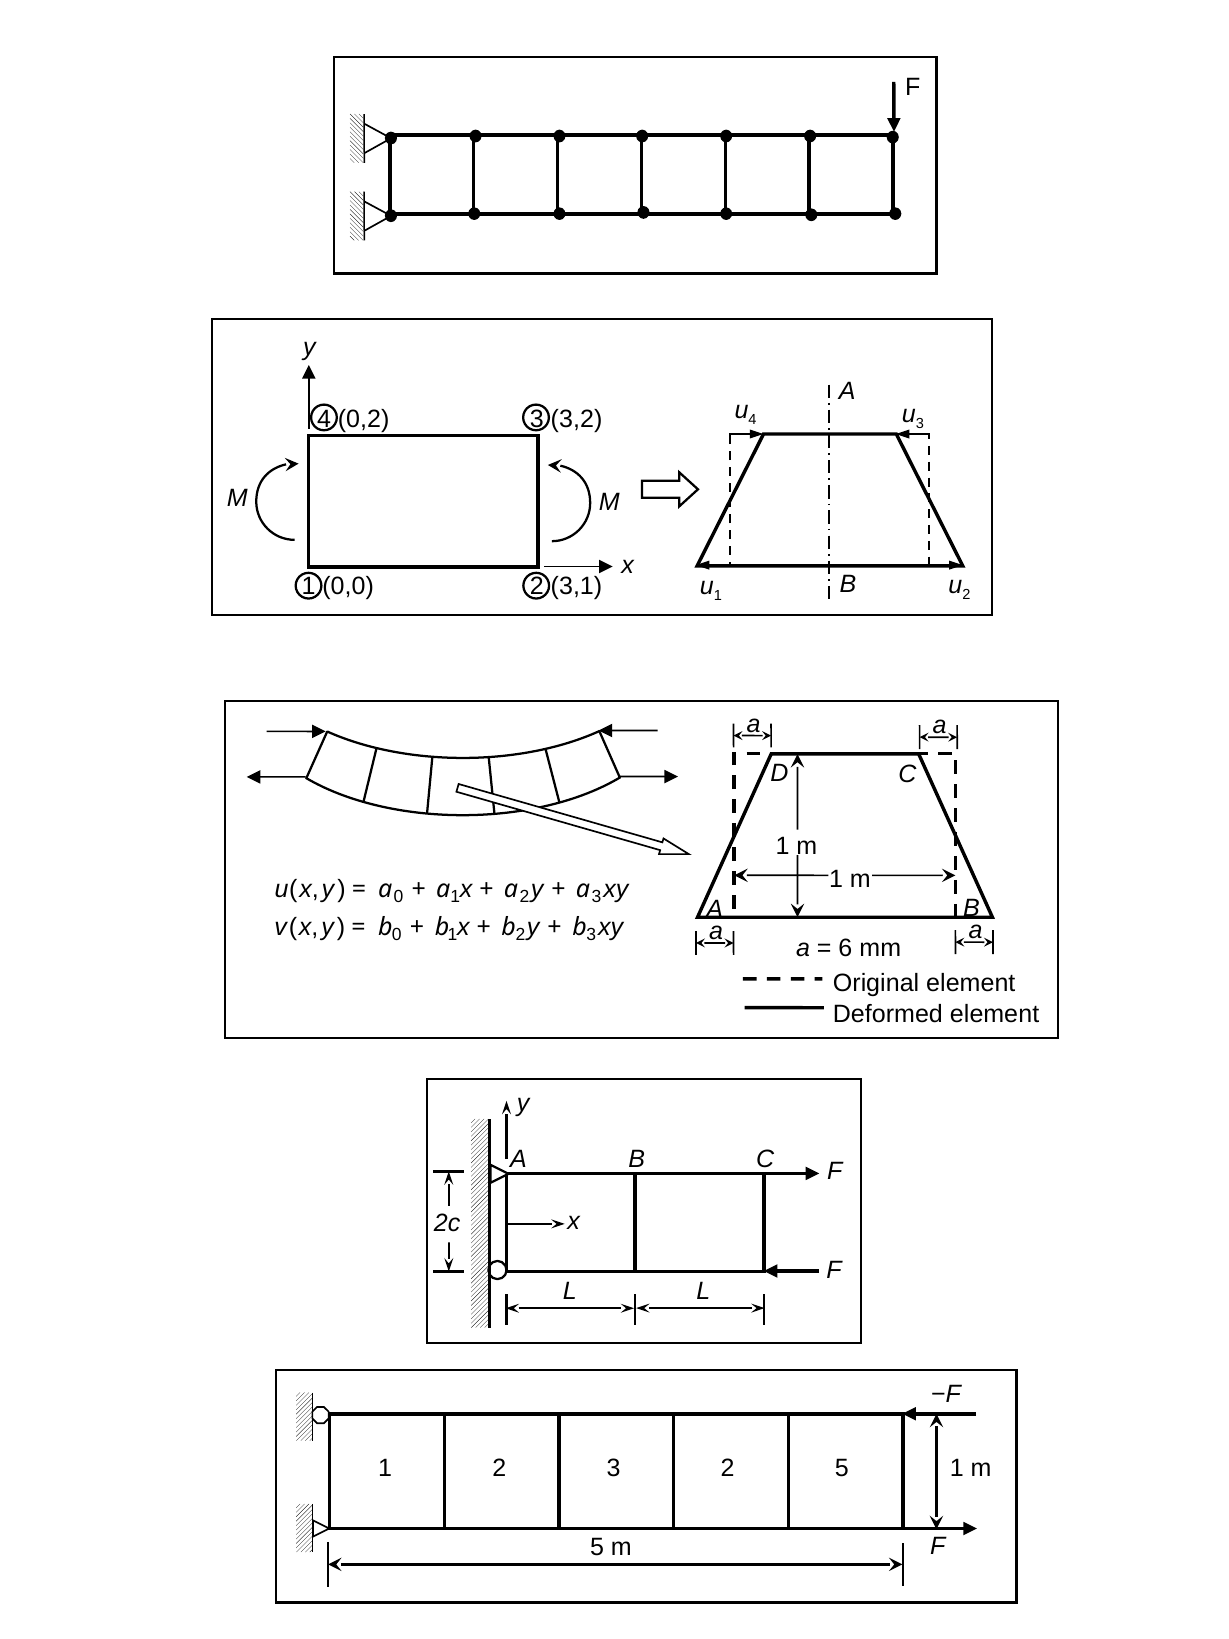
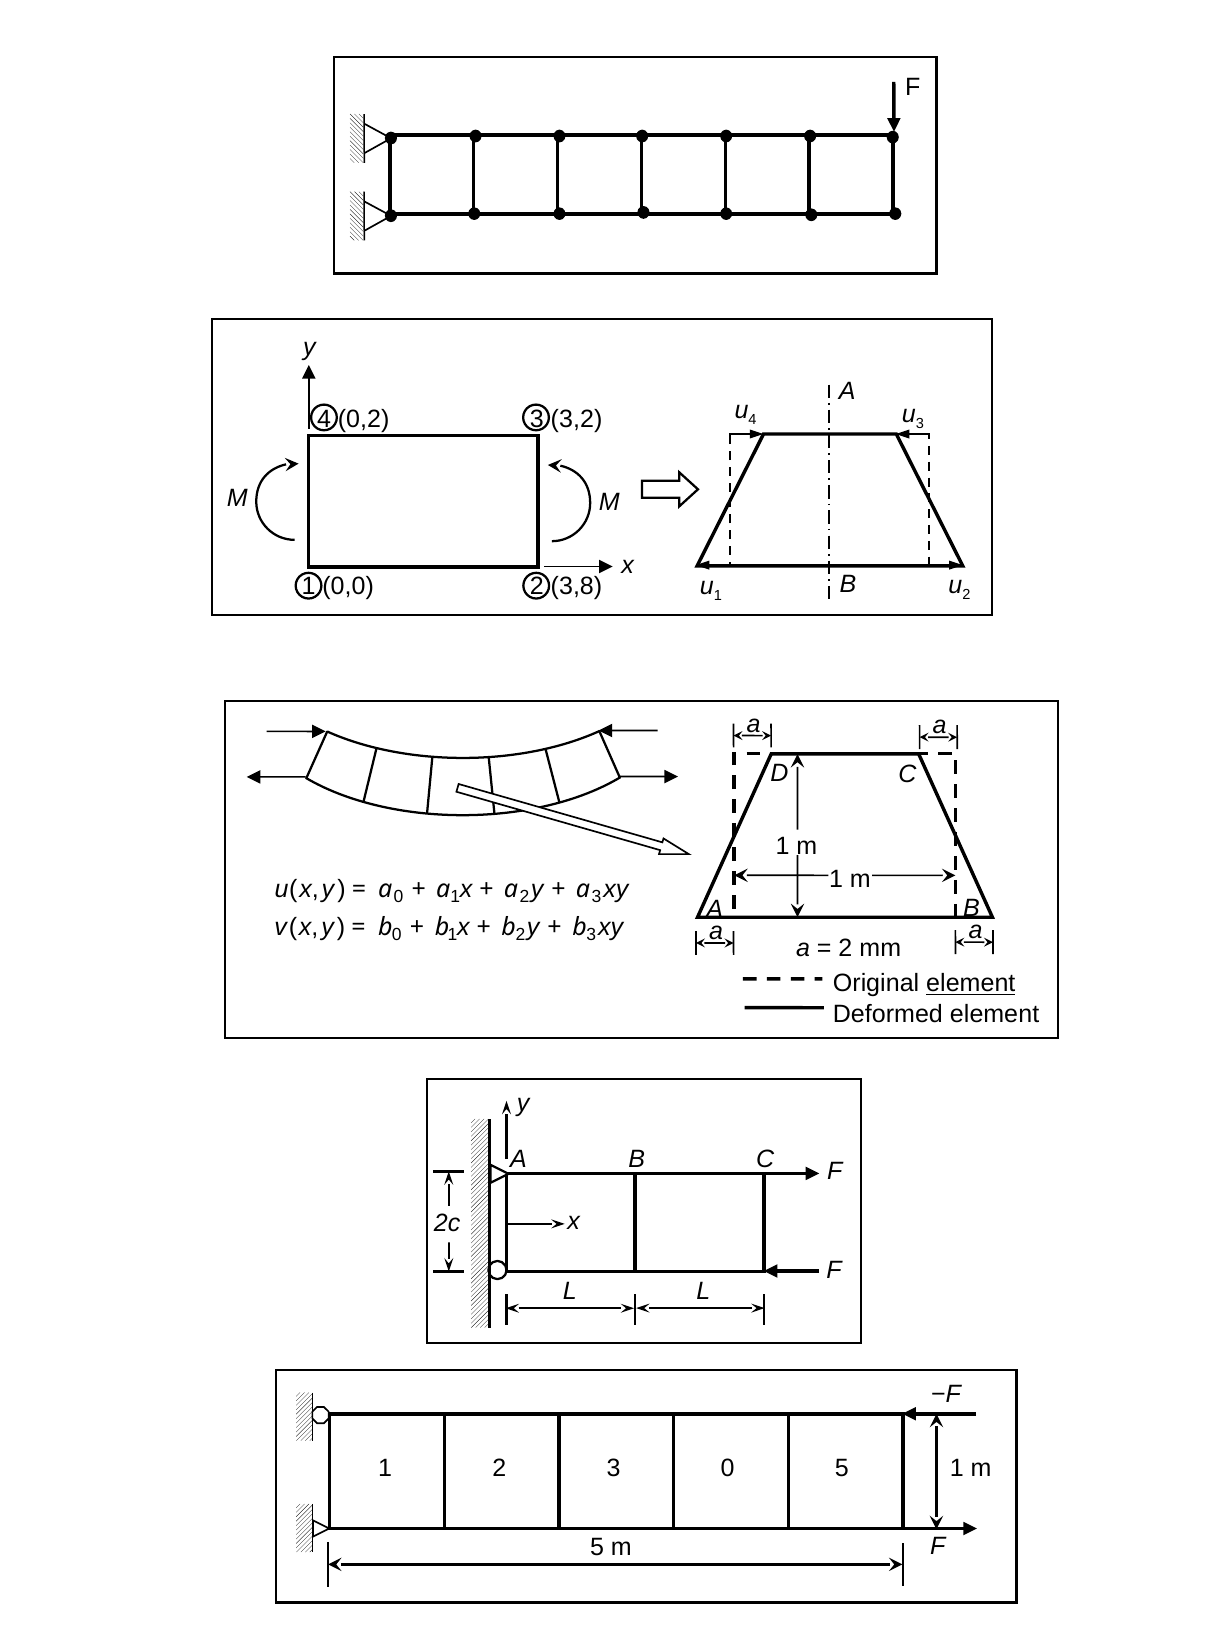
3,1: 3,1 -> 3,8 (576, 587)
6: 6 -> 2 (845, 948)
element underline: none -> present (971, 984)
2: 2 -> 0 (728, 1468)
